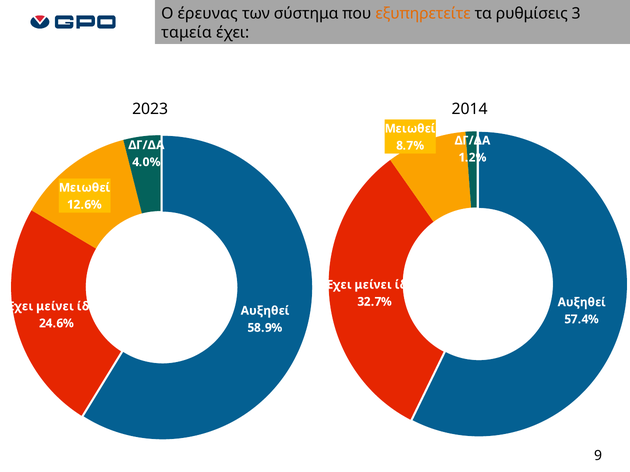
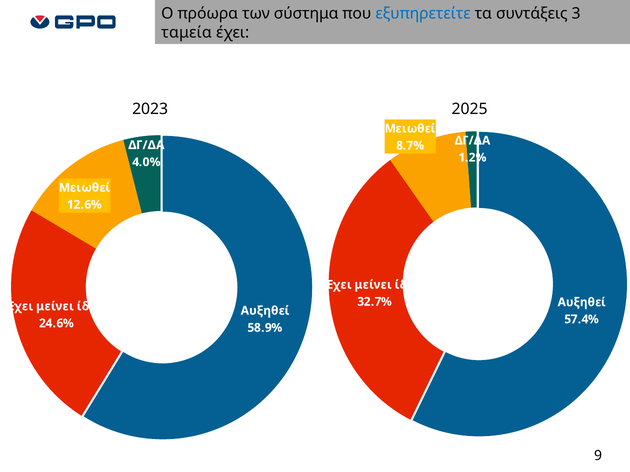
έρευνας: έρευνας -> πρόωρα (208, 14)
εξυπηρετείτε colour: orange -> blue (423, 14)
ρυθμίσεις: ρυθμίσεις -> συντάξεις (532, 14)
2014: 2014 -> 2025 (470, 109)
